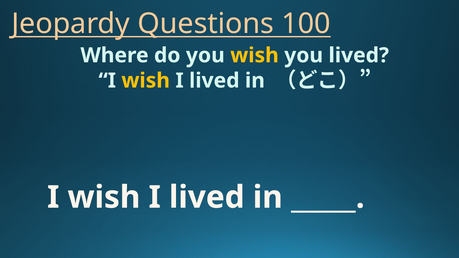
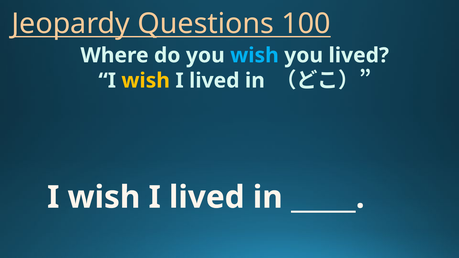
wish colour: yellow -> light blue (255, 55)
